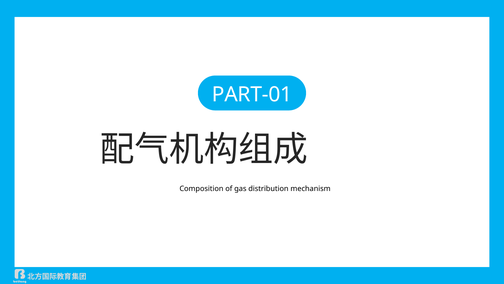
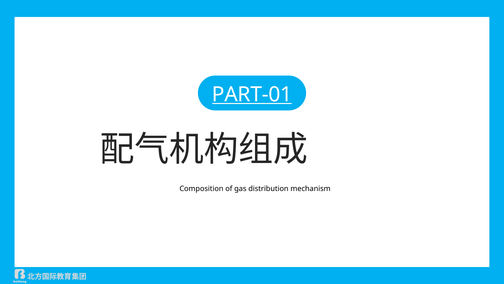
PART-01 underline: none -> present (252, 94)
